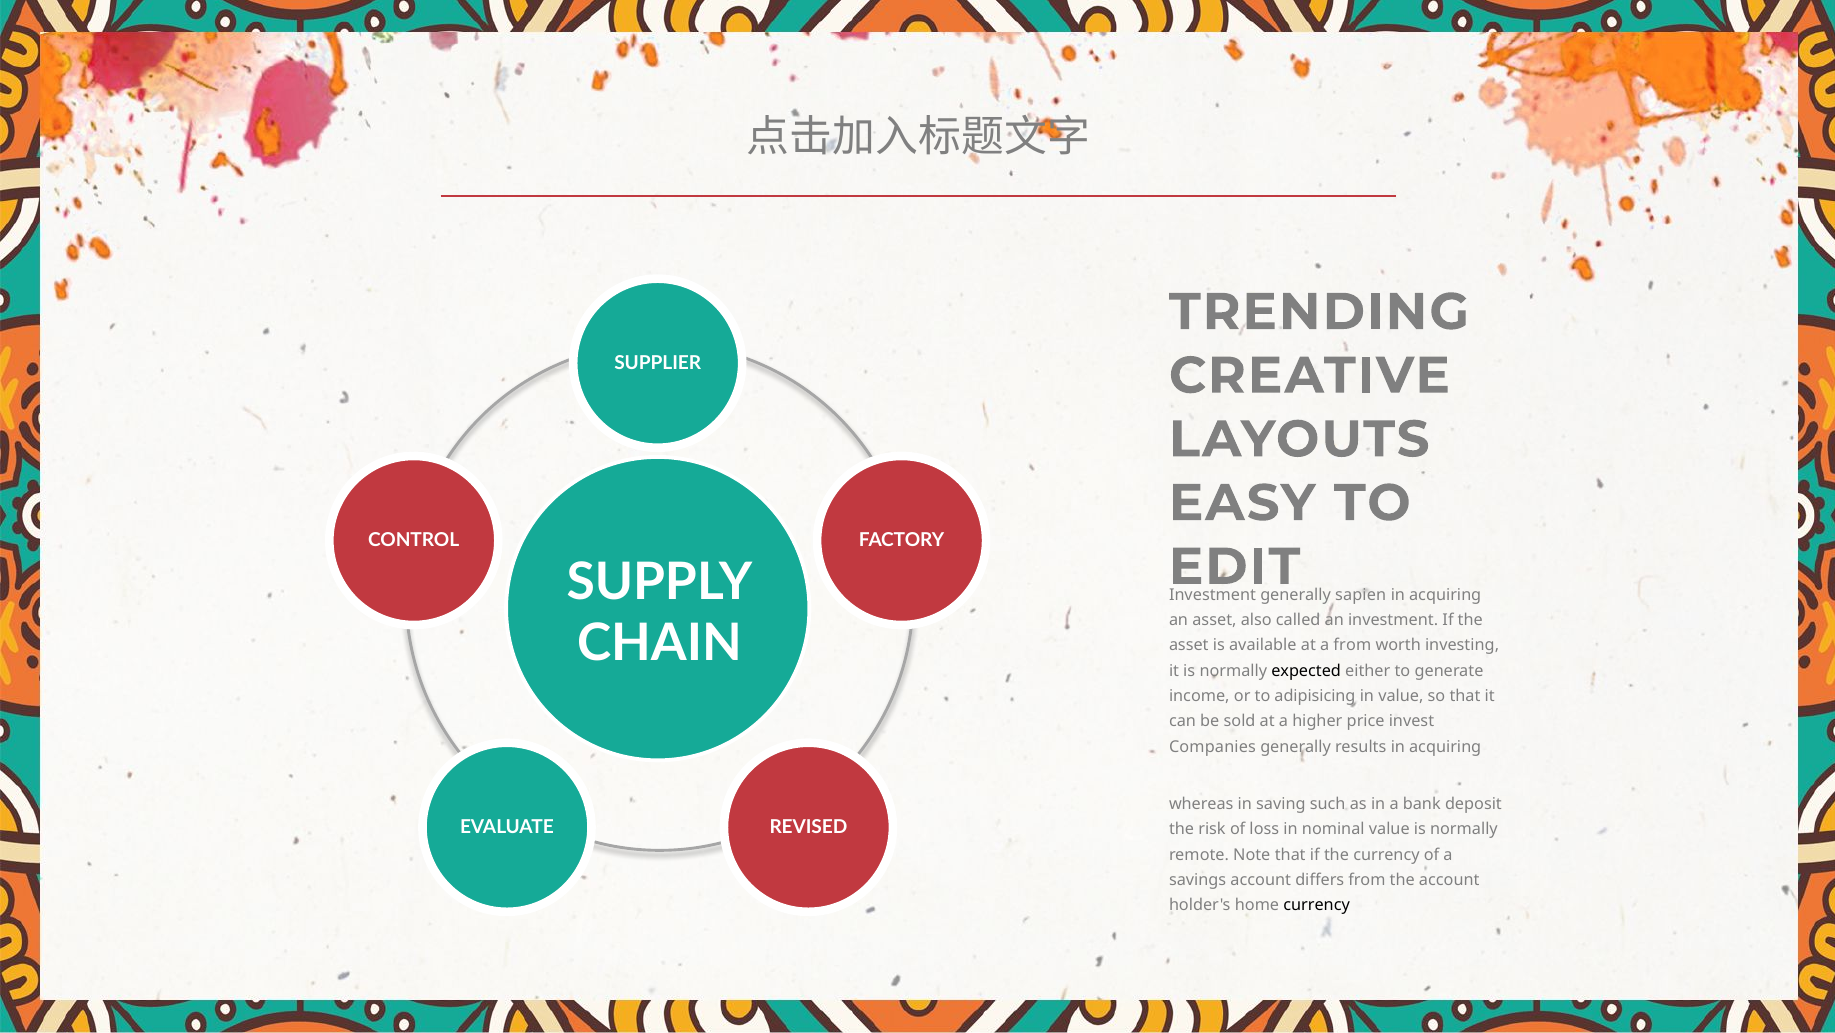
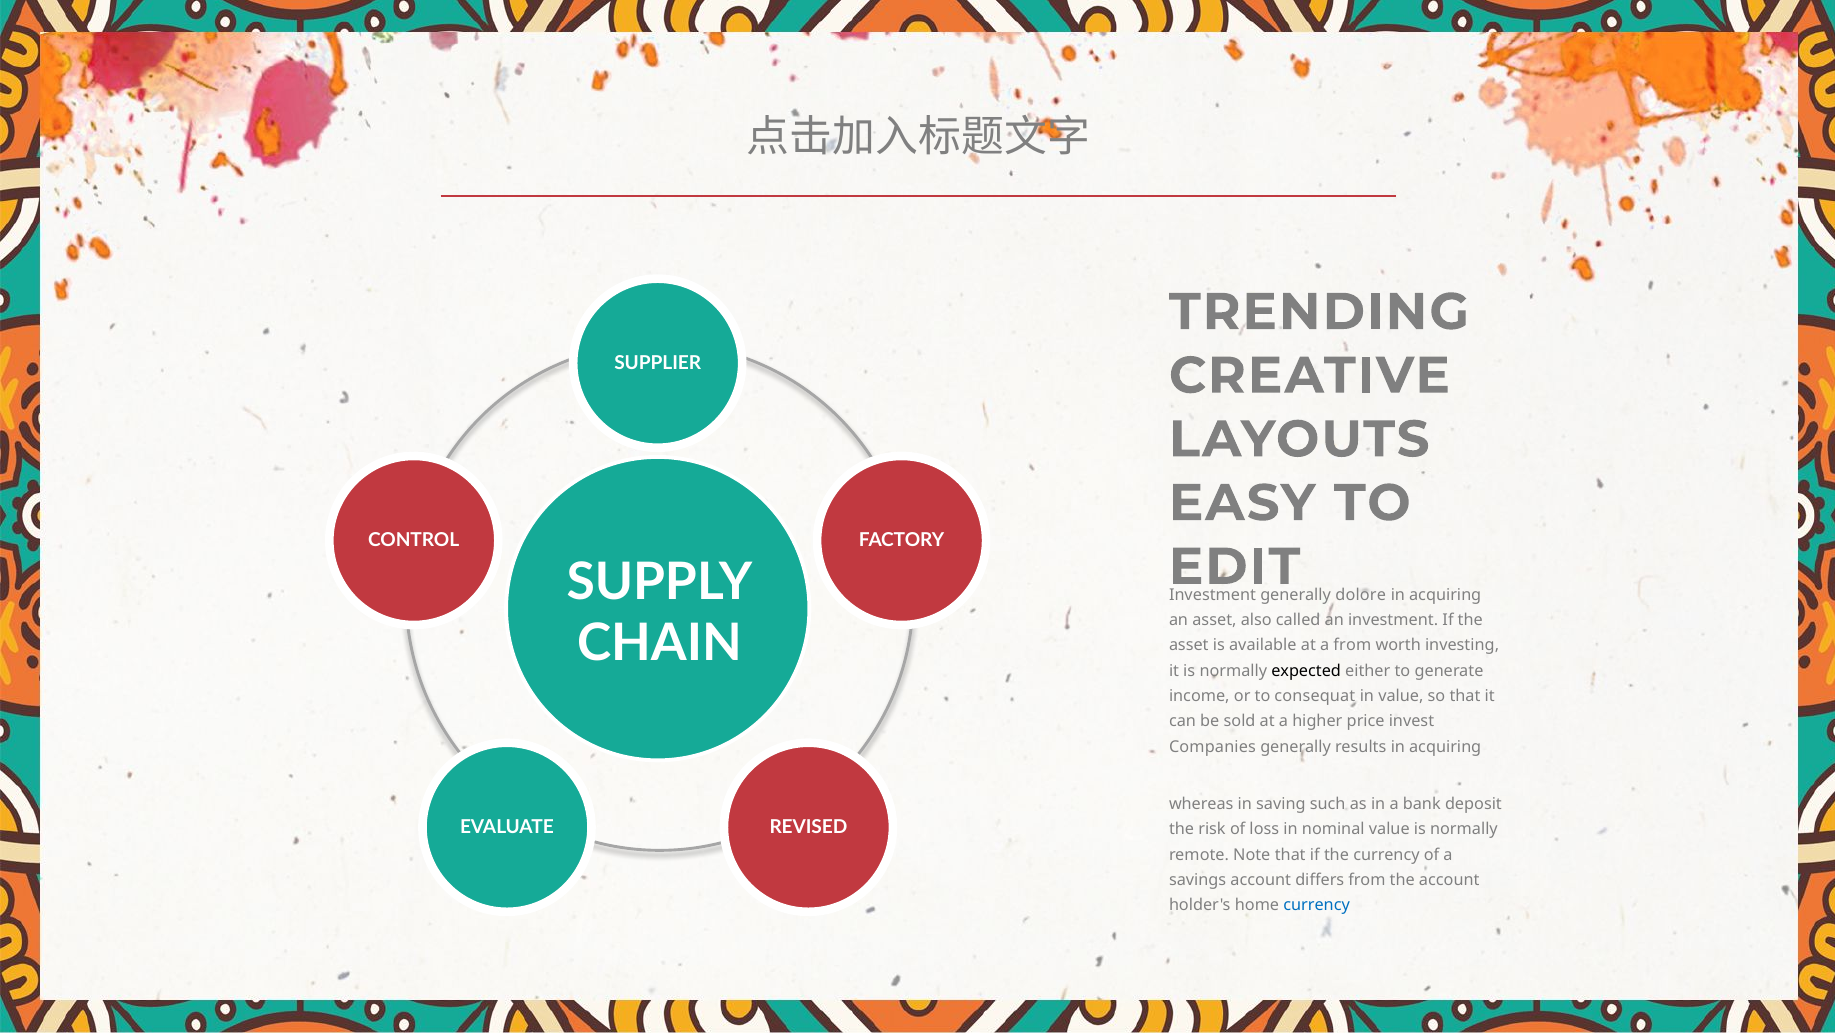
sapien: sapien -> dolore (1361, 595)
adipisicing: adipisicing -> consequat (1315, 696)
currency colour: black -> blue (1317, 905)
